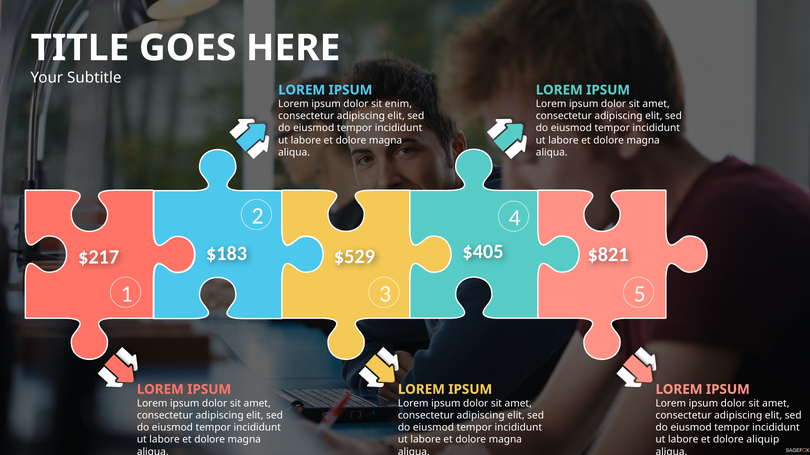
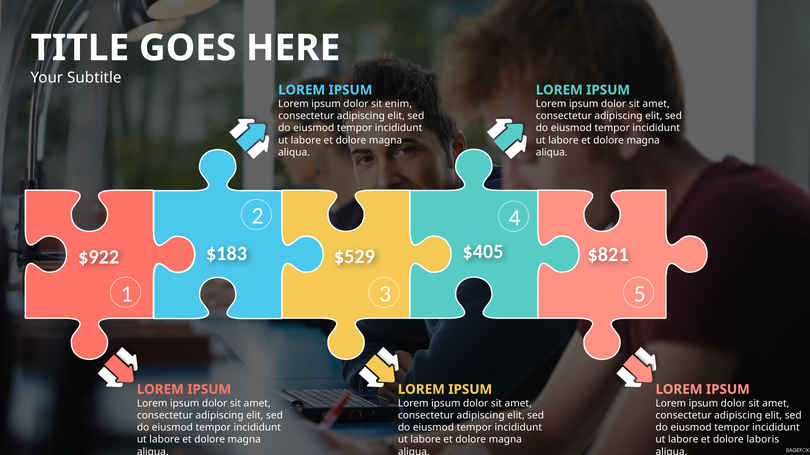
$217: $217 -> $922 (99, 258)
aliquip: aliquip -> laboris (763, 440)
